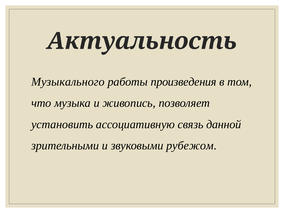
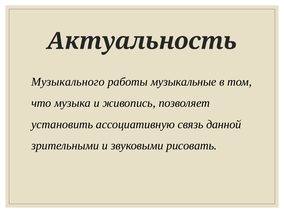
произведения: произведения -> музыкальные (184, 82)
рубежом: рубежом -> рисовать (192, 146)
